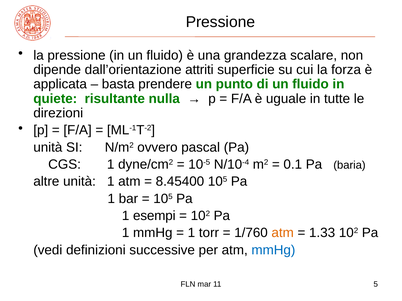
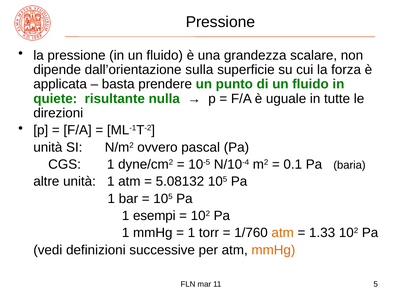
attriti: attriti -> sulla (199, 70)
8.45400: 8.45400 -> 5.08132 (180, 182)
mmHg colour: blue -> orange (273, 250)
